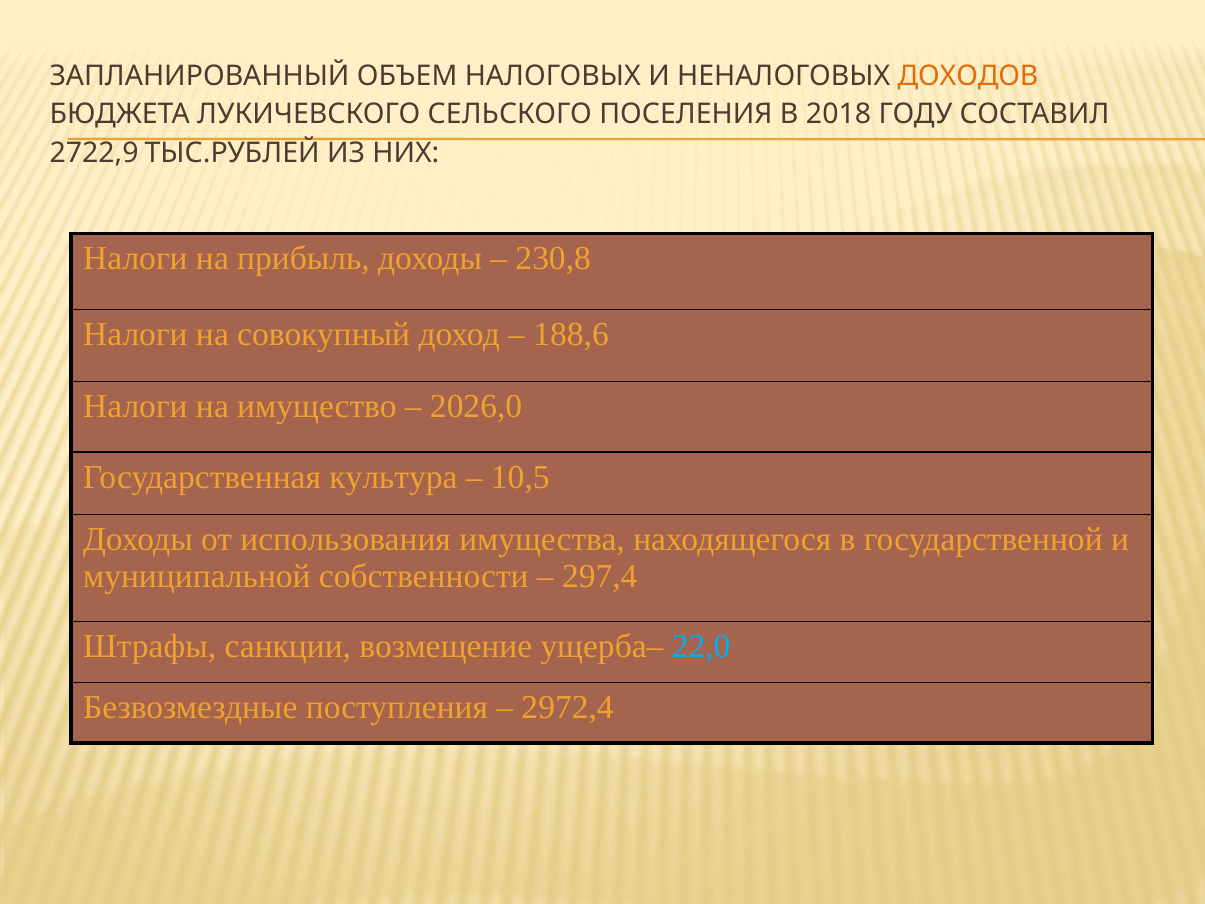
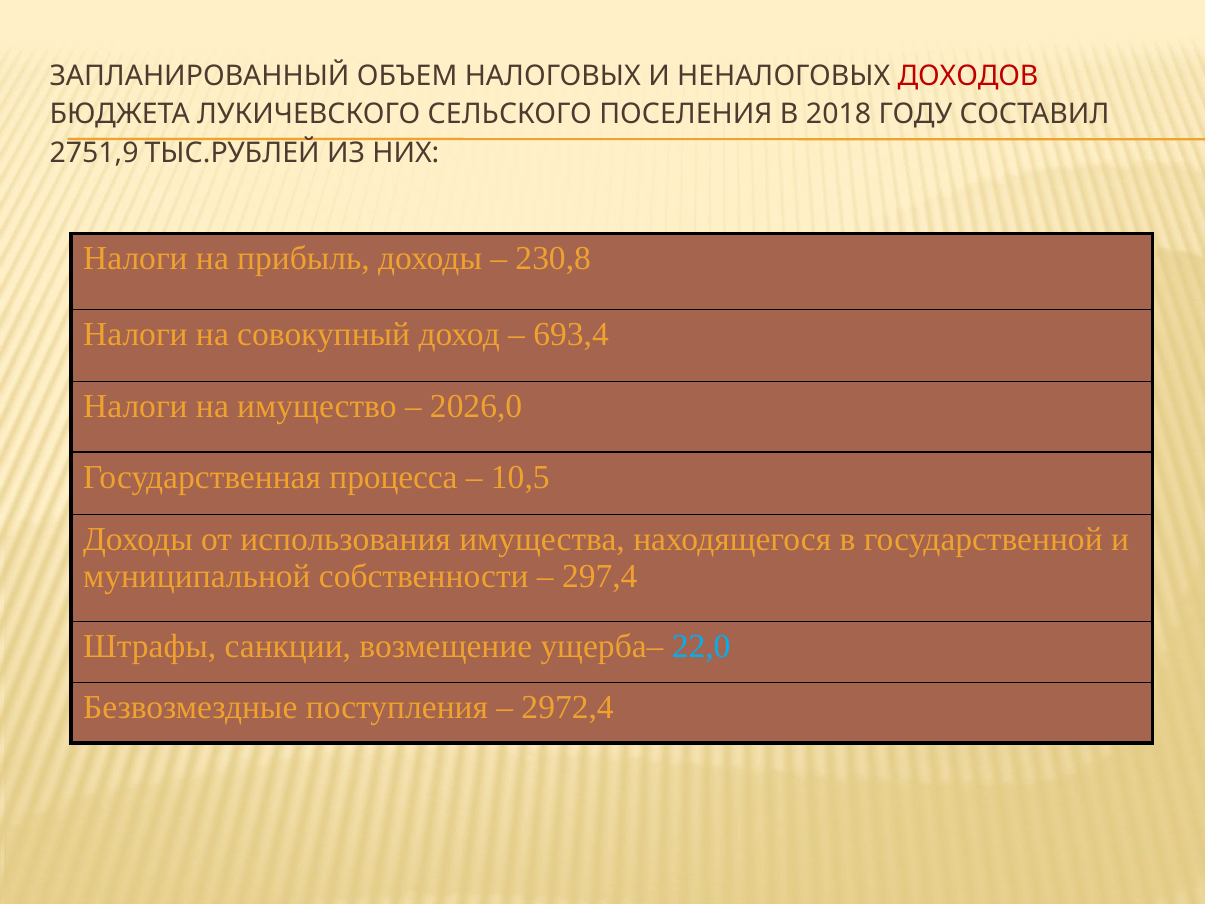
ДОХОДОВ colour: orange -> red (968, 76)
2722,9: 2722,9 -> 2751,9 (94, 154)
188,6: 188,6 -> 693,4 (571, 335)
культура: культура -> процесса (393, 477)
